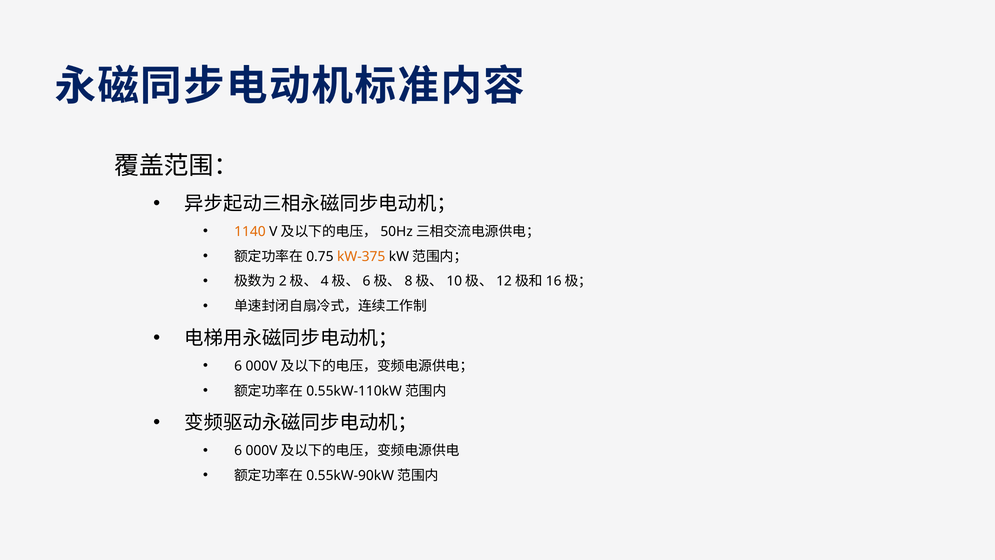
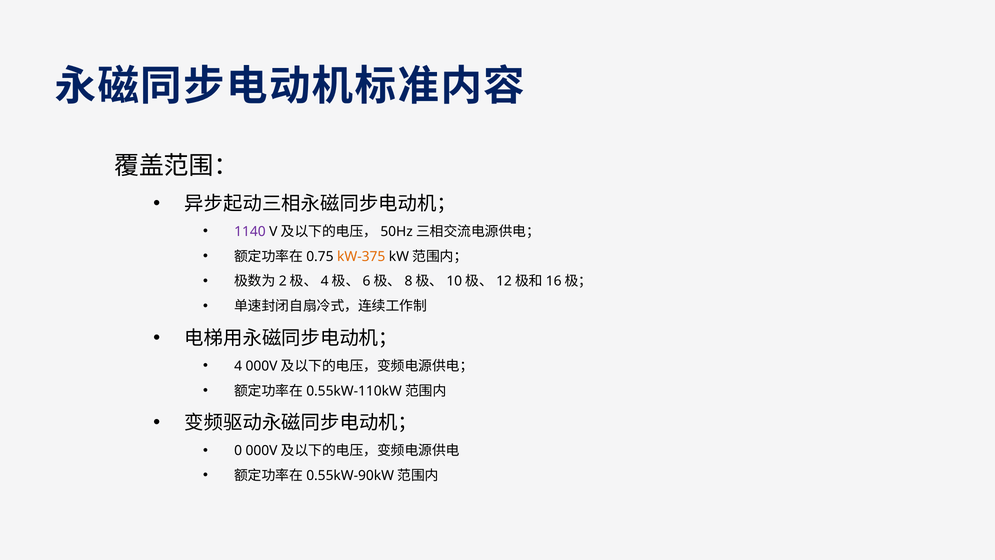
1140 colour: orange -> purple (250, 231)
6: 6 -> 4 (238, 366)
6: 6 -> 0 (238, 451)
